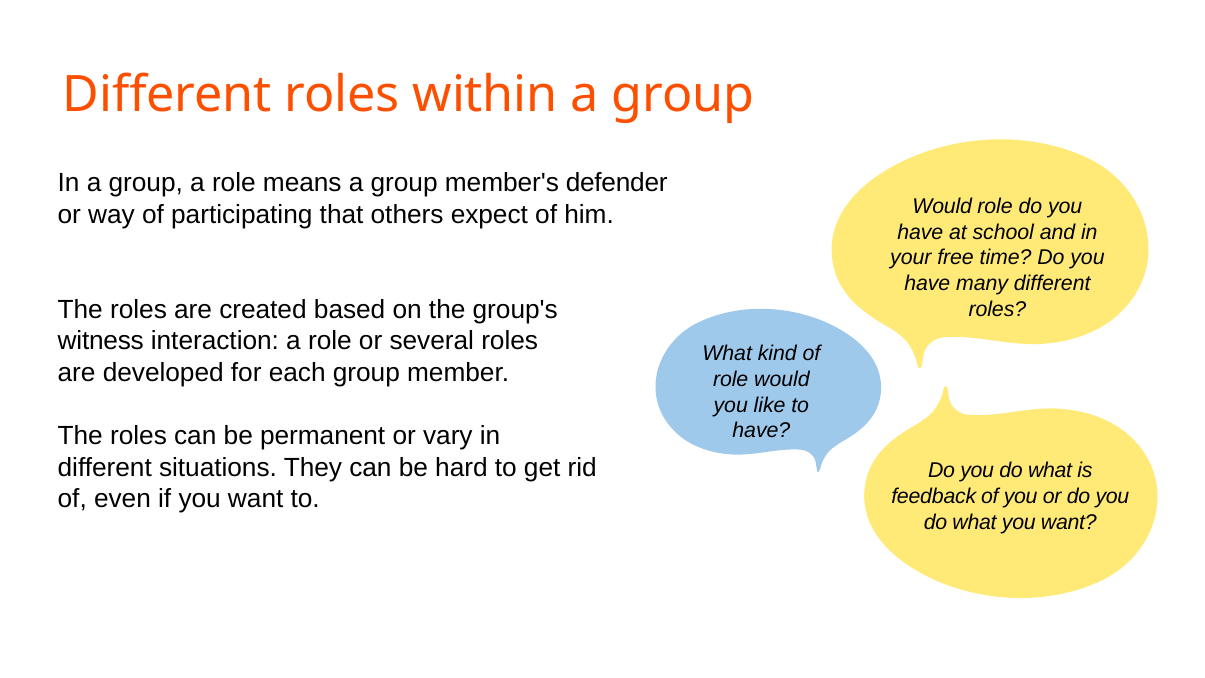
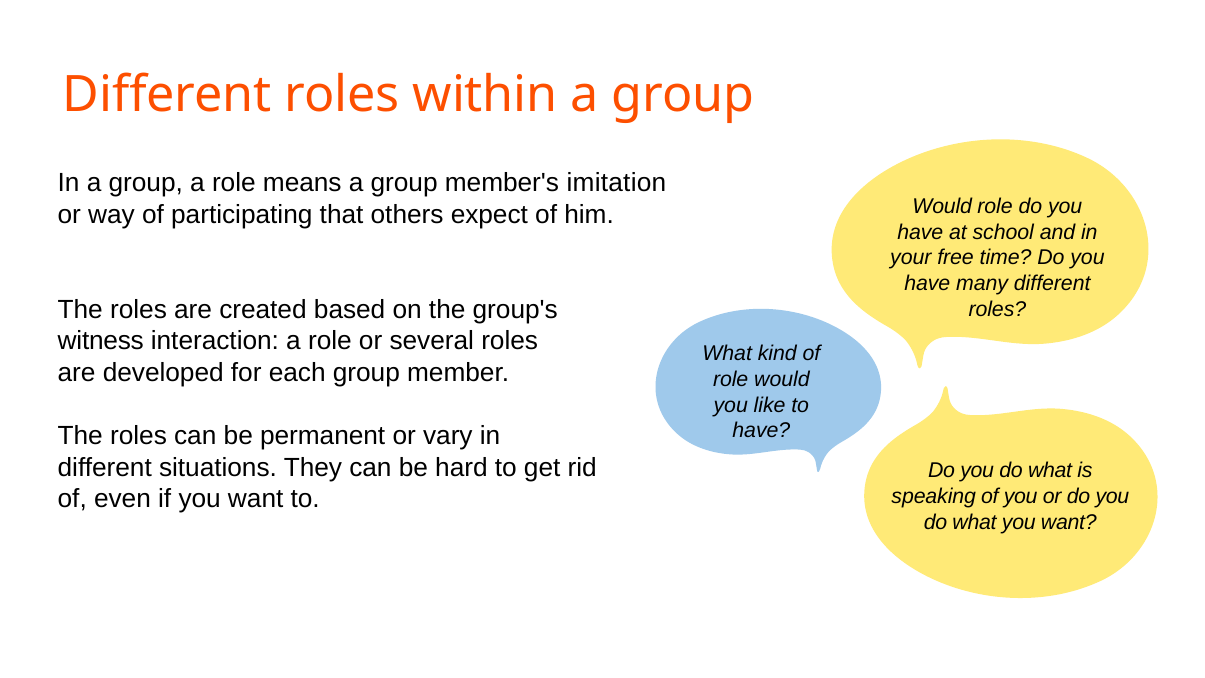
defender: defender -> imitation (616, 183)
feedback: feedback -> speaking (934, 496)
